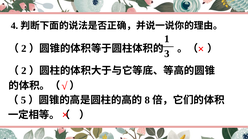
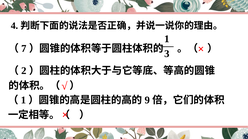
2: 2 -> 7 (24, 49)
5: 5 -> 1 (23, 100)
8: 8 -> 9 (147, 100)
